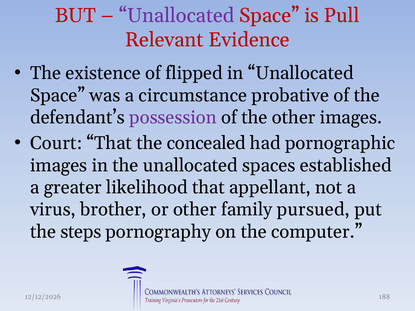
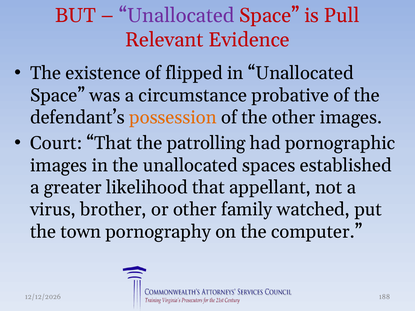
possession colour: purple -> orange (173, 117)
concealed: concealed -> patrolling (206, 143)
pursued: pursued -> watched (313, 210)
steps: steps -> town (81, 232)
